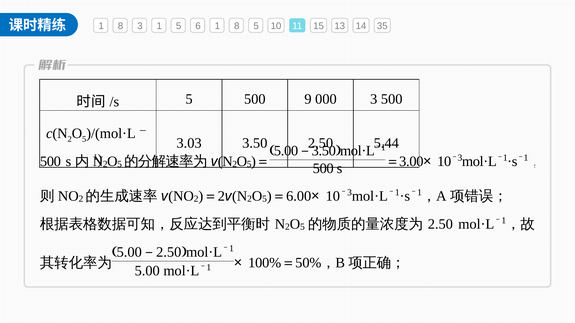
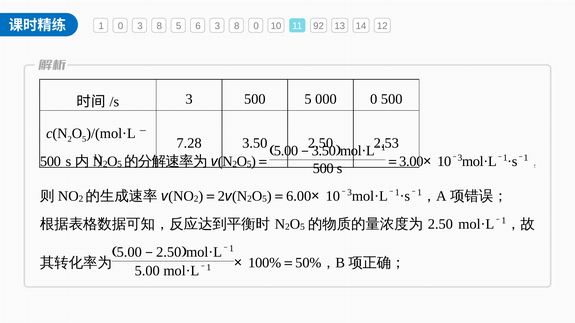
8: 8 -> 0 (121, 26)
1: 1 -> 8 (159, 26)
6 1: 1 -> 3 (217, 26)
8 5: 5 -> 0 (256, 26)
15: 15 -> 92 (319, 26)
35: 35 -> 12 (382, 26)
5: 5 -> 3 (189, 99)
500 9: 9 -> 5 (308, 99)
000 3: 3 -> 0 (374, 99)
3.03: 3.03 -> 7.28 (189, 143)
5.44: 5.44 -> 2.53 (386, 143)
